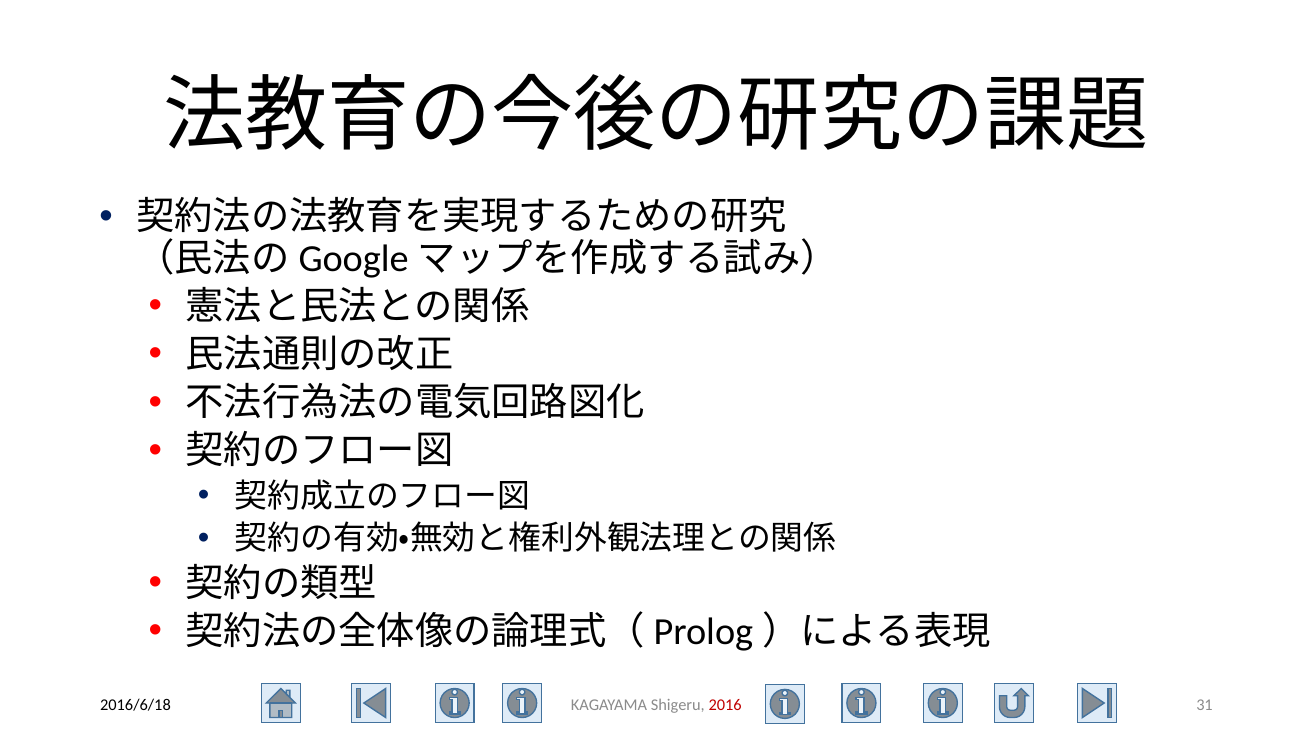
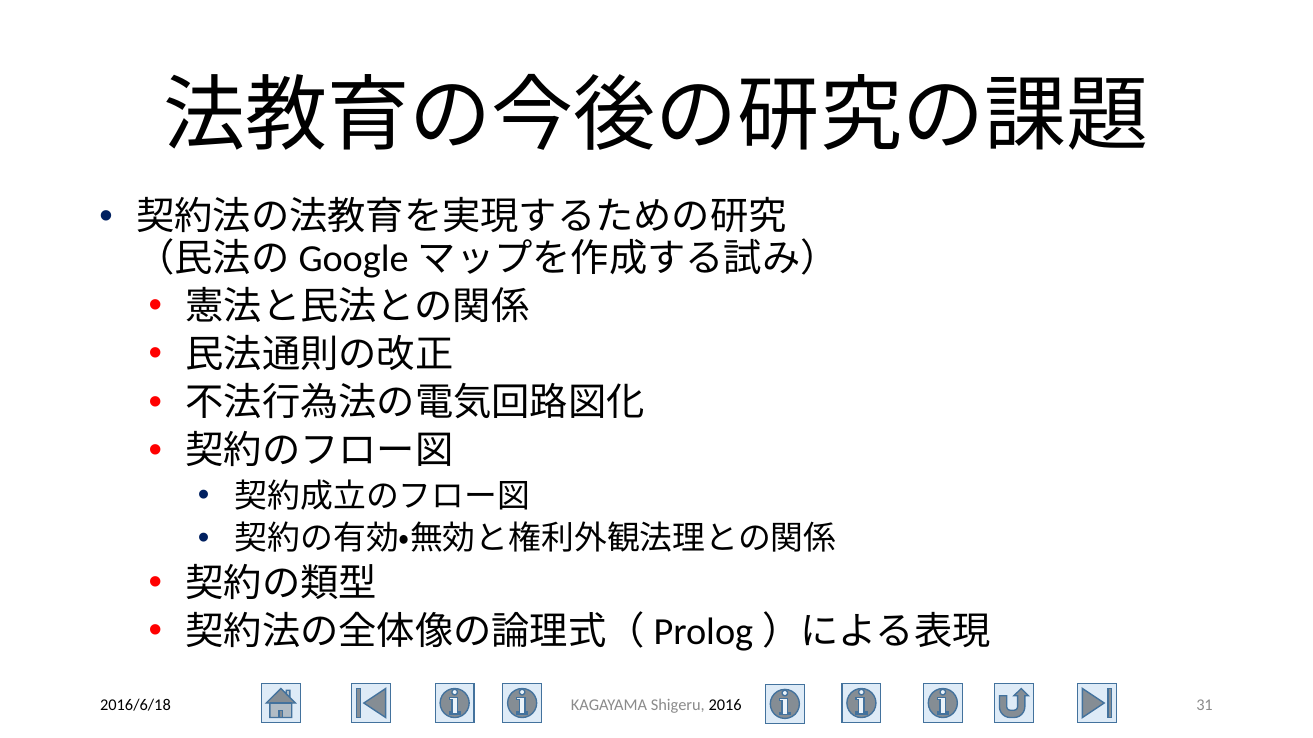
2016 colour: red -> black (725, 705)
